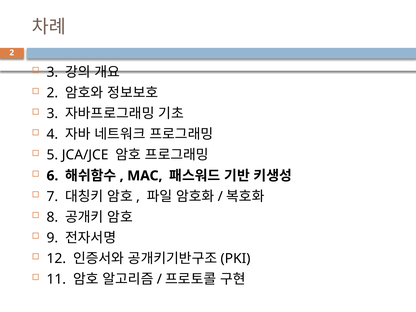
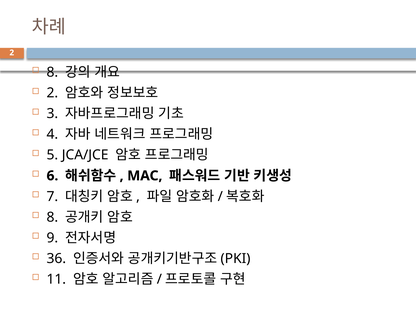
3: 3 -> 8 (52, 72)
12: 12 -> 36 (56, 259)
